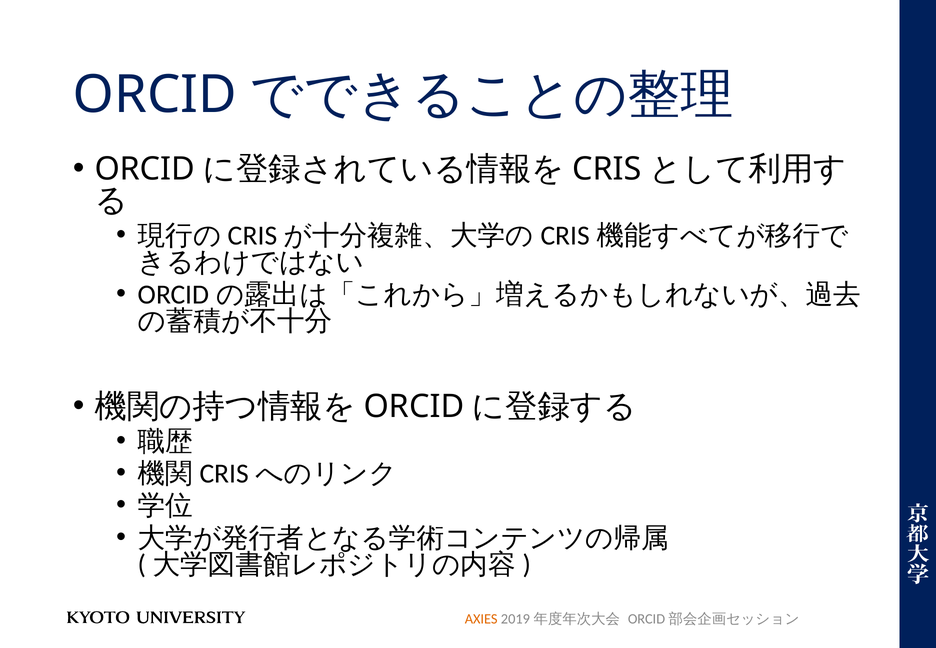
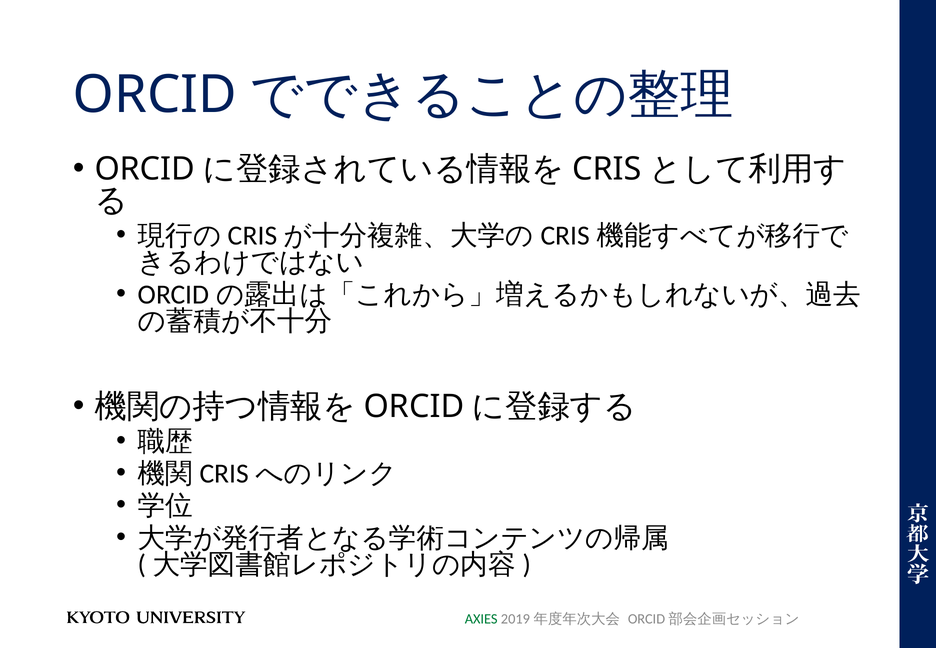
AXIES colour: orange -> green (481, 619)
